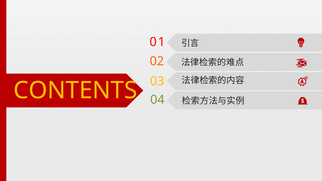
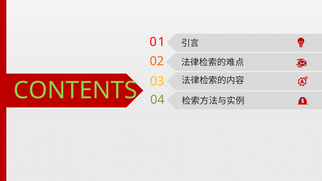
CONTENTS colour: yellow -> light green (75, 90)
